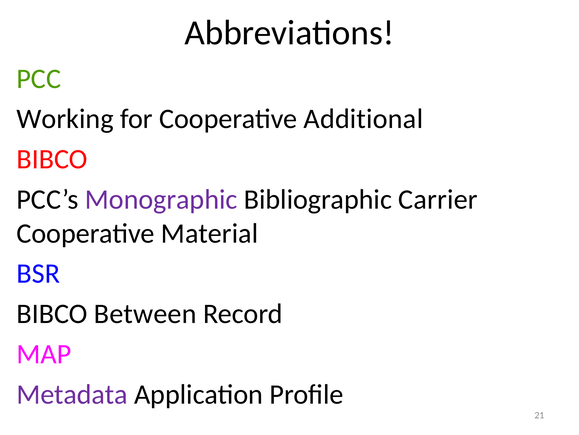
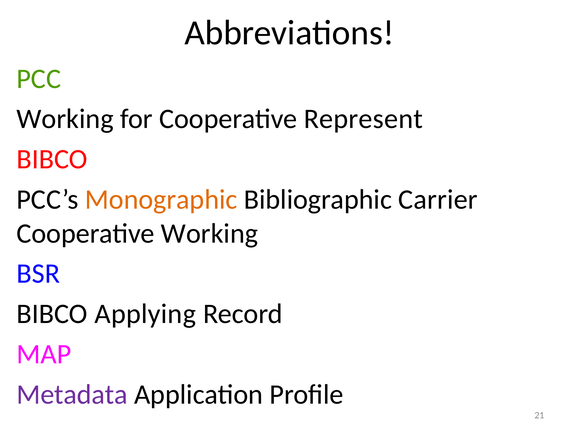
Additional: Additional -> Represent (363, 119)
Monographic colour: purple -> orange (161, 199)
Cooperative Material: Material -> Working (210, 233)
Between: Between -> Applying (145, 313)
